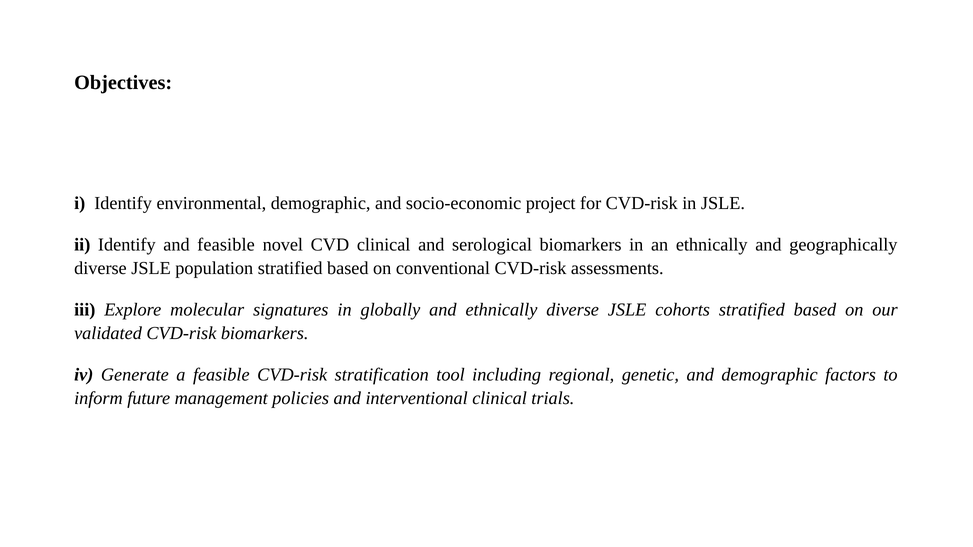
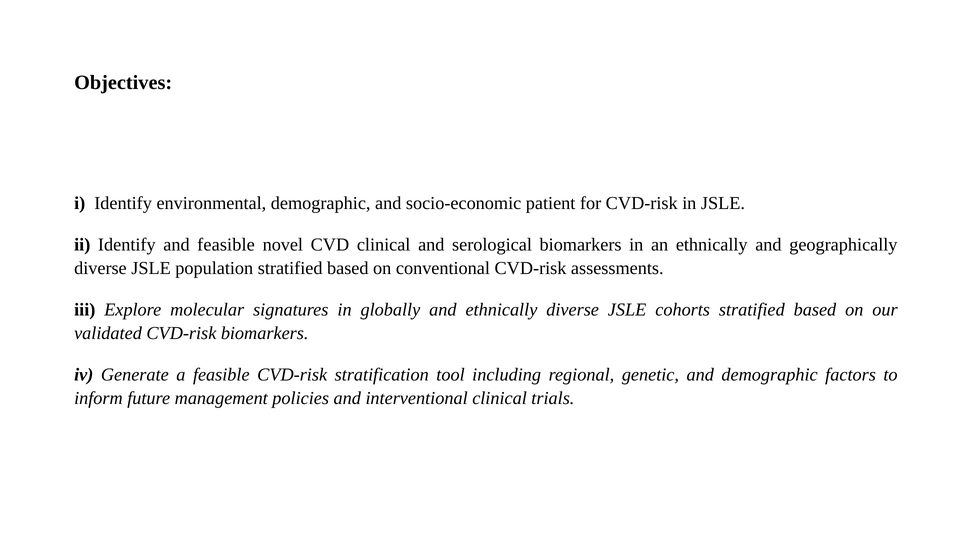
project: project -> patient (551, 203)
